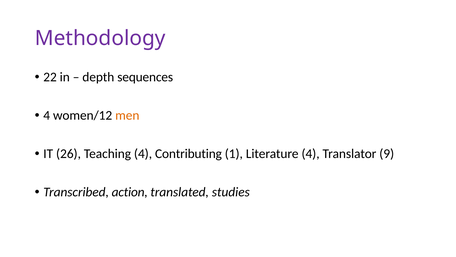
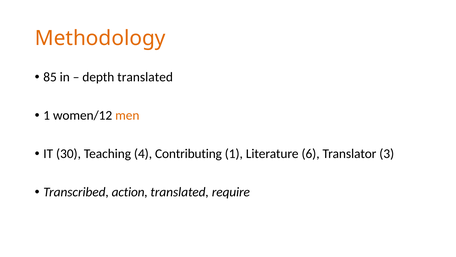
Methodology colour: purple -> orange (100, 38)
22: 22 -> 85 (50, 77)
depth sequences: sequences -> translated (145, 77)
4: 4 -> 1 (47, 115)
26: 26 -> 30 (68, 154)
Literature 4: 4 -> 6 (311, 154)
9: 9 -> 3 (387, 154)
studies: studies -> require (231, 192)
